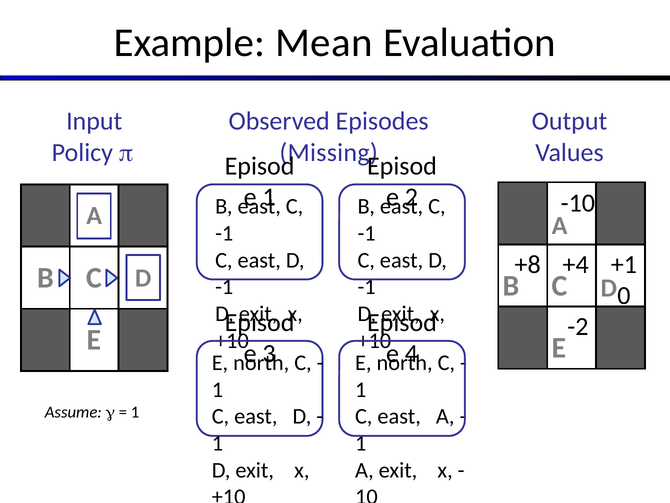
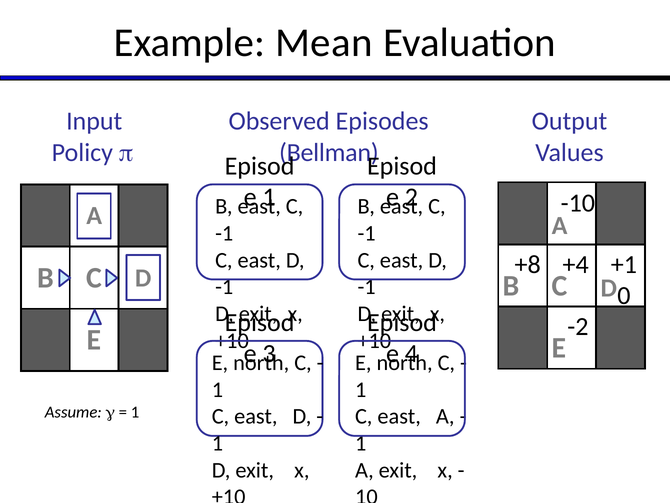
Missing: Missing -> Bellman (329, 153)
